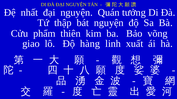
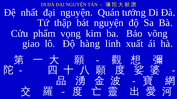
thiên: thiên -> vọng (71, 34)
